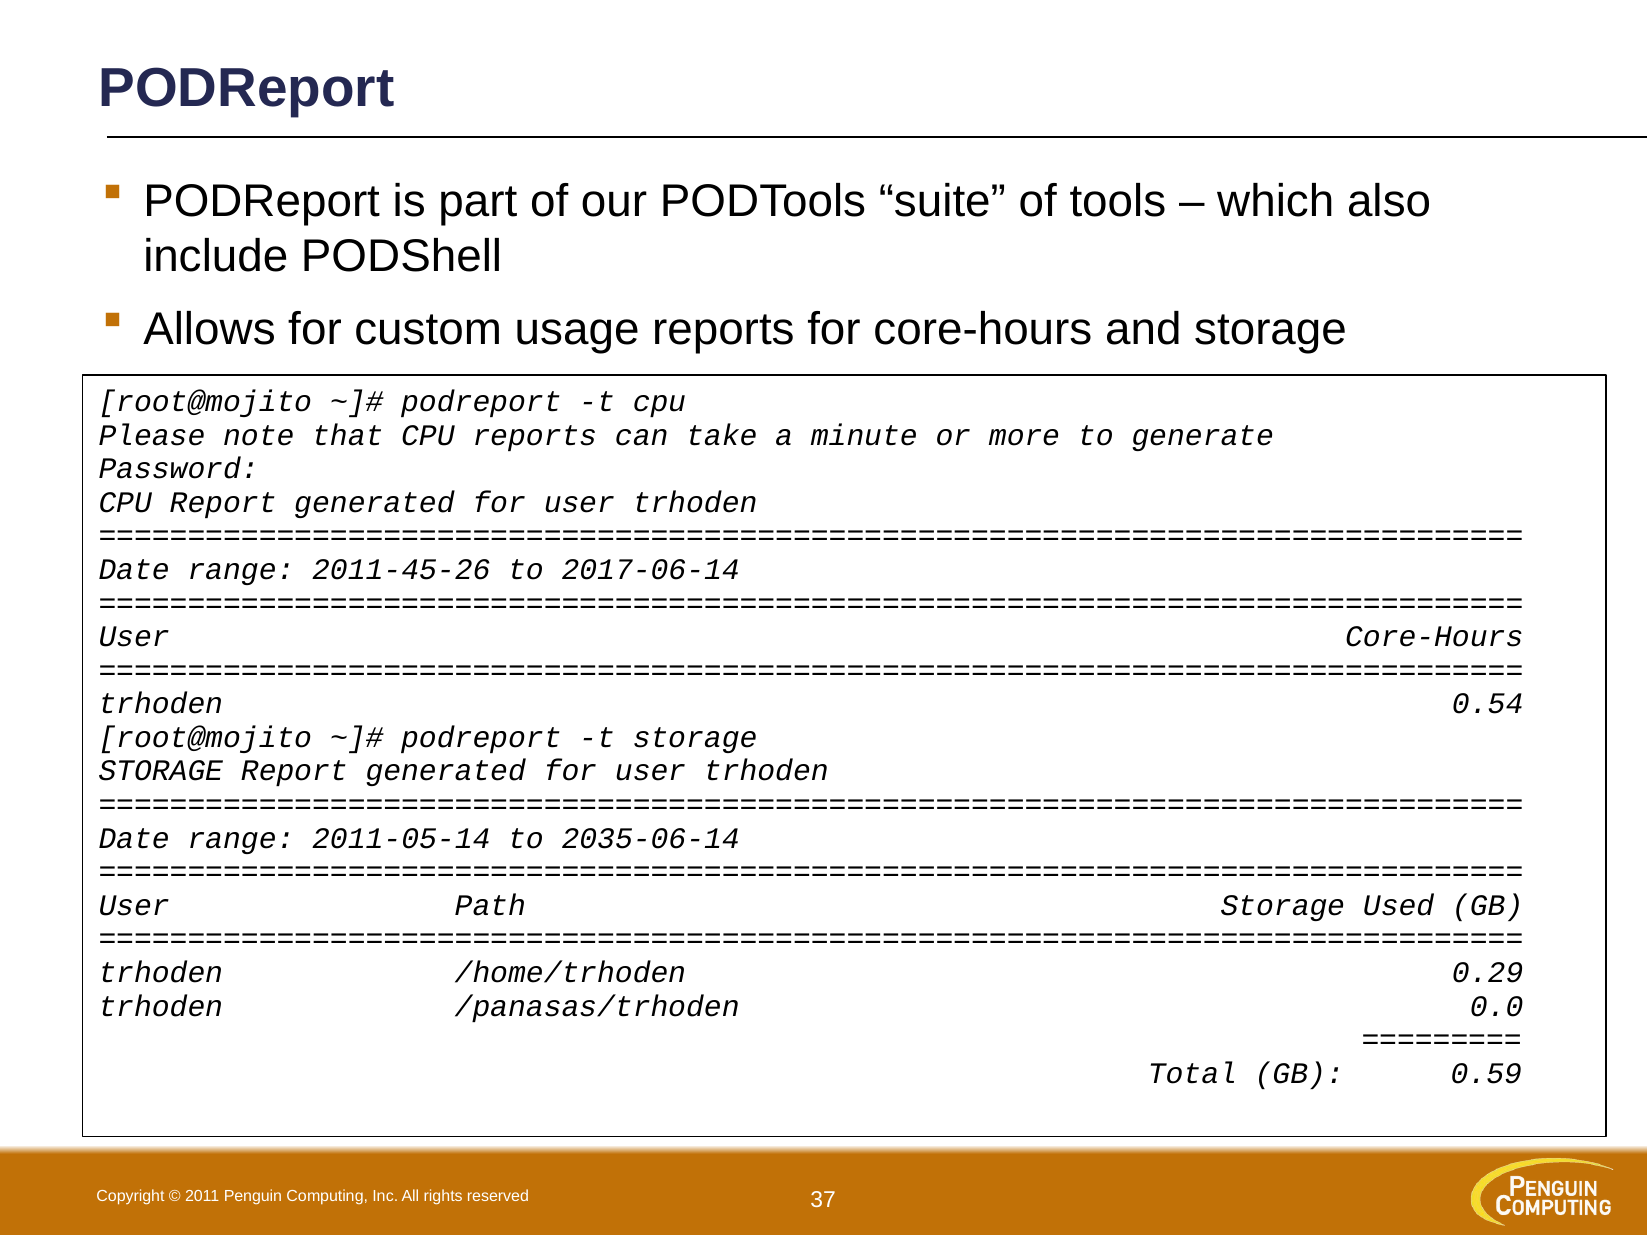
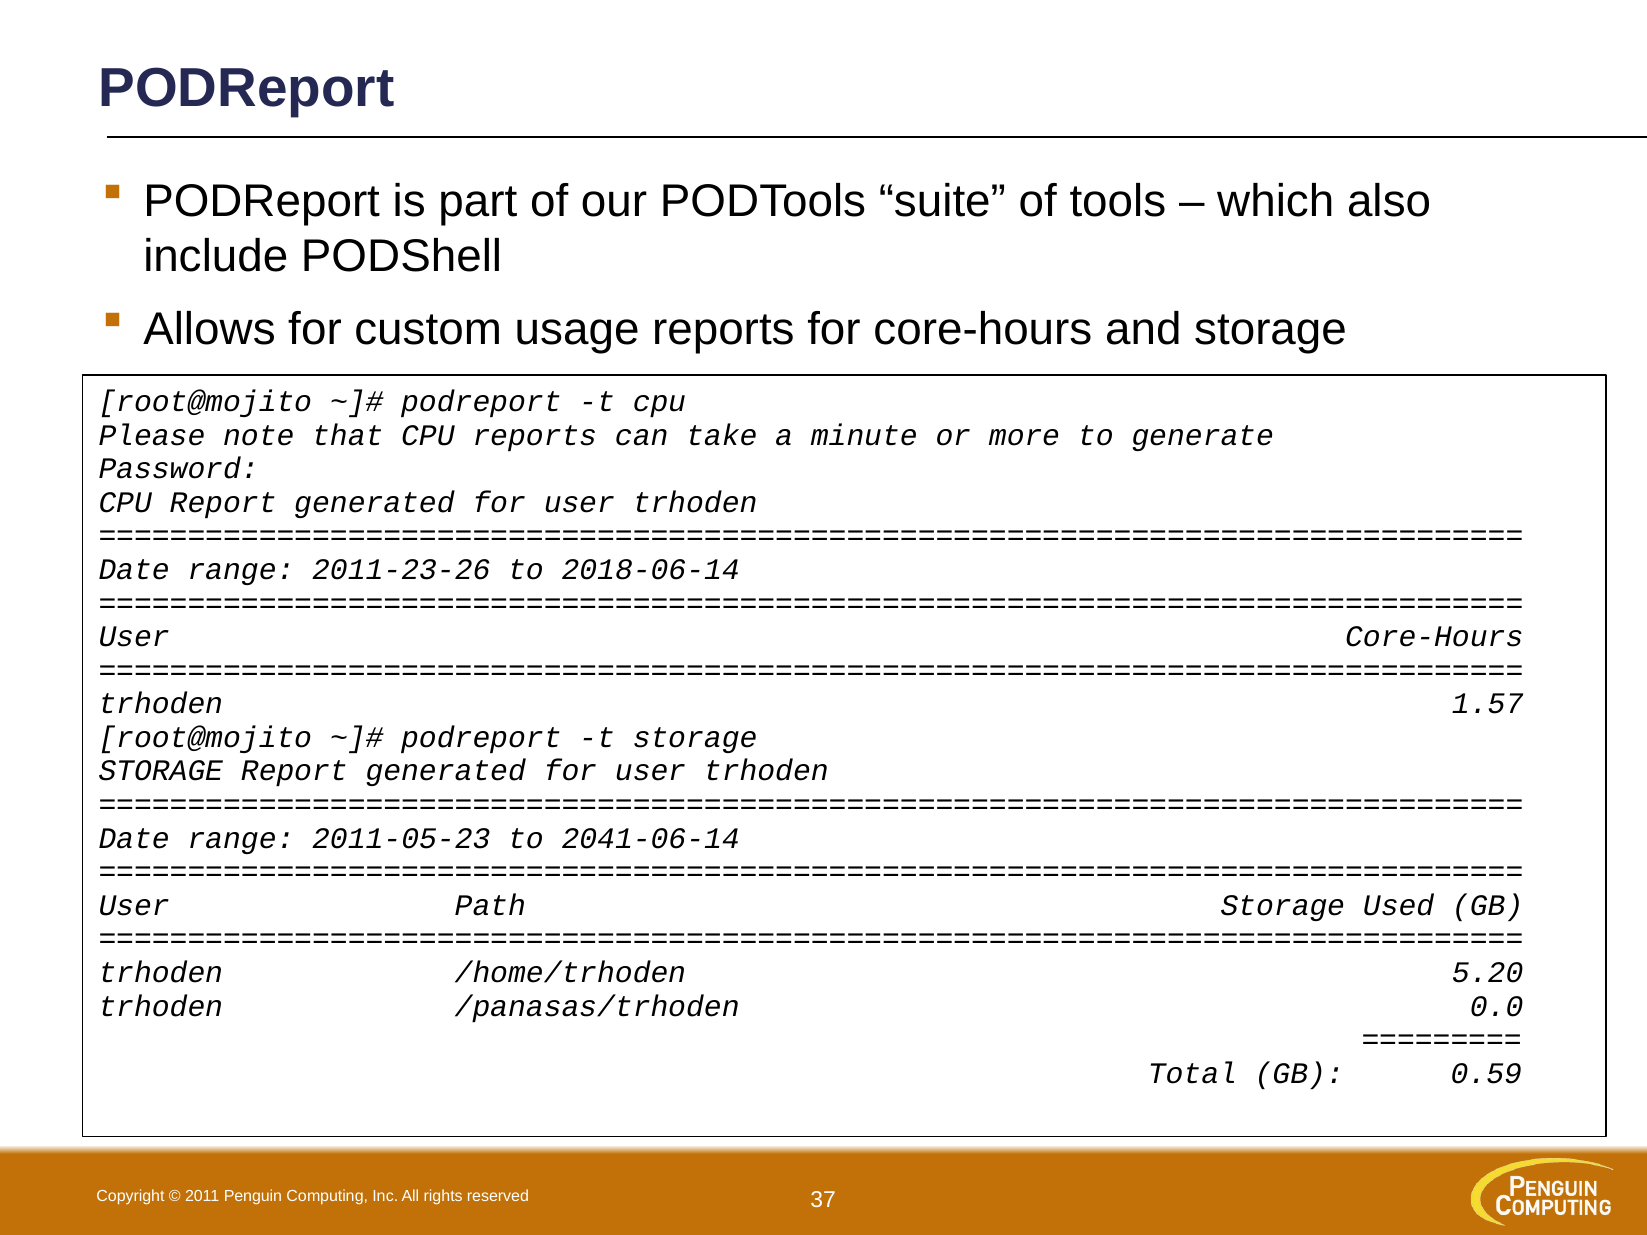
2011-45-26: 2011-45-26 -> 2011-23-26 (401, 570)
2017-06-14: 2017-06-14 -> 2018-06-14 (651, 570)
0.54: 0.54 -> 1.57 (1488, 704)
2011-05-14: 2011-05-14 -> 2011-05-23 (401, 838)
2035-06-14: 2035-06-14 -> 2041-06-14 (651, 838)
0.29: 0.29 -> 5.20 (1488, 973)
